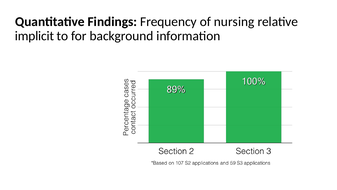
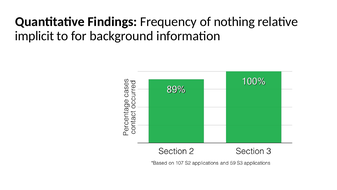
nursing: nursing -> nothing (234, 22)
